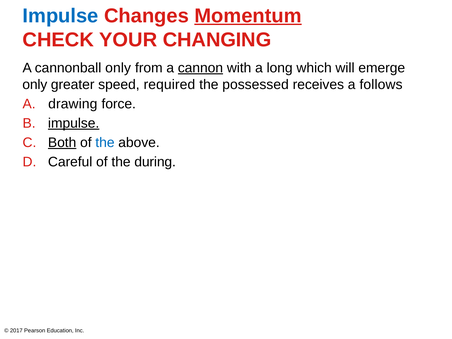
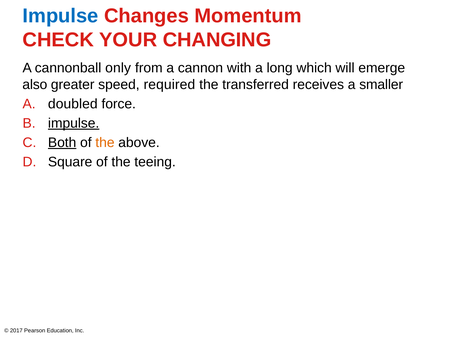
Momentum underline: present -> none (248, 16)
cannon underline: present -> none (200, 68)
only: only -> also (35, 85)
possessed: possessed -> transferred (256, 85)
follows: follows -> smaller (381, 85)
drawing: drawing -> doubled (73, 104)
the colour: blue -> orange (105, 142)
Careful: Careful -> Square (70, 162)
during: during -> teeing (155, 162)
